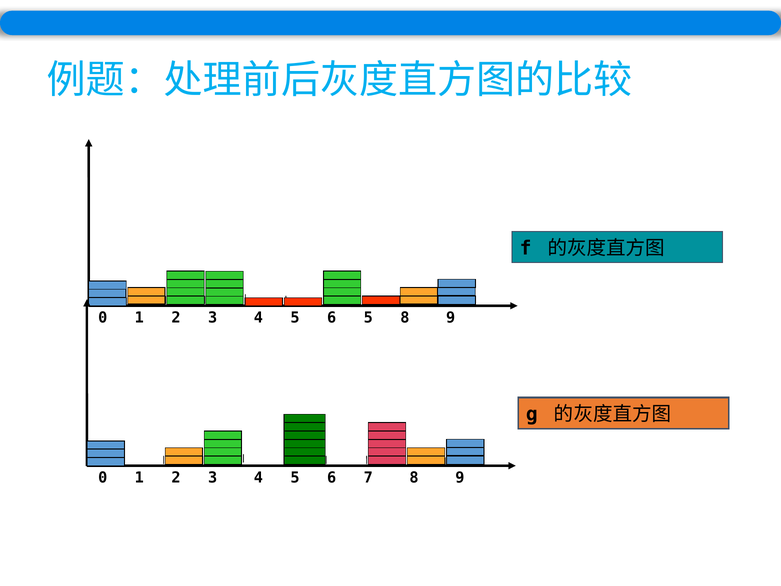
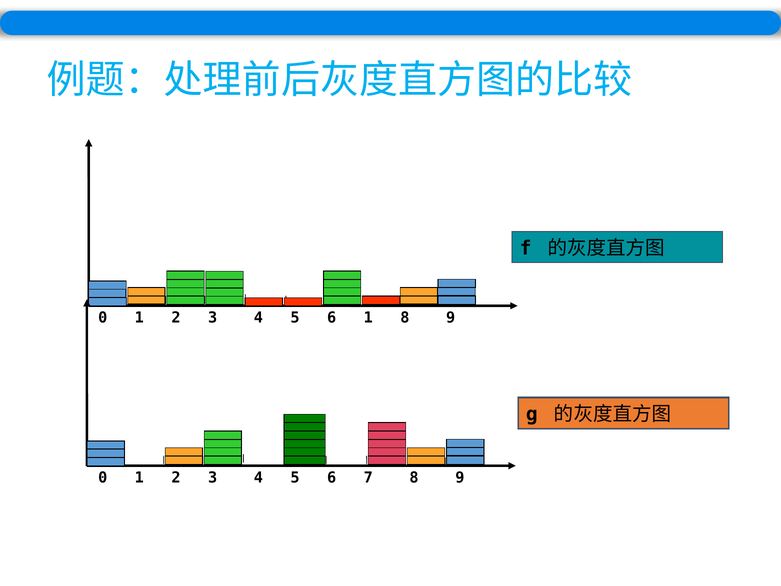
6 5: 5 -> 1 (368, 318)
